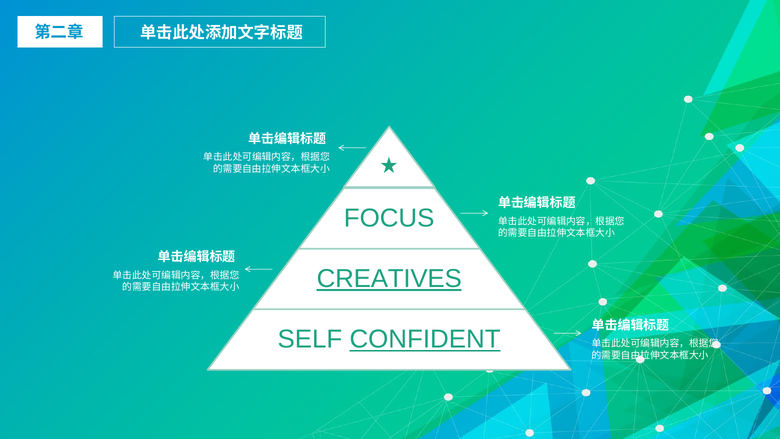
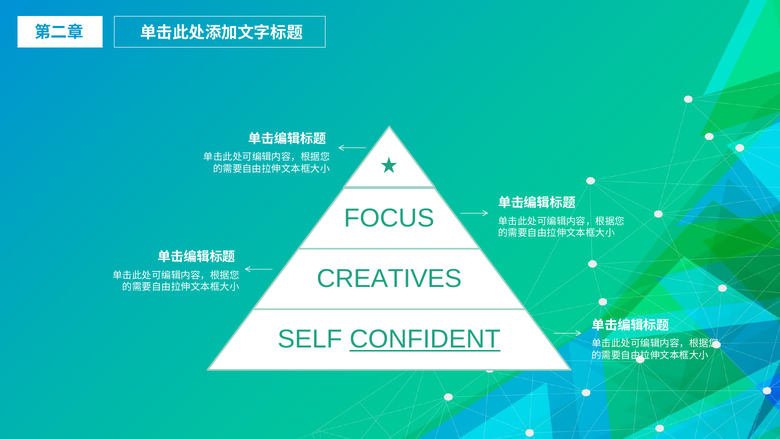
CREATIVES underline: present -> none (389, 279)
